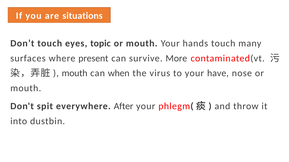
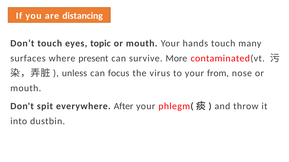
situations: situations -> distancing (83, 16)
mouth: mouth -> unless (74, 73)
when: when -> focus (119, 73)
have: have -> from (218, 73)
